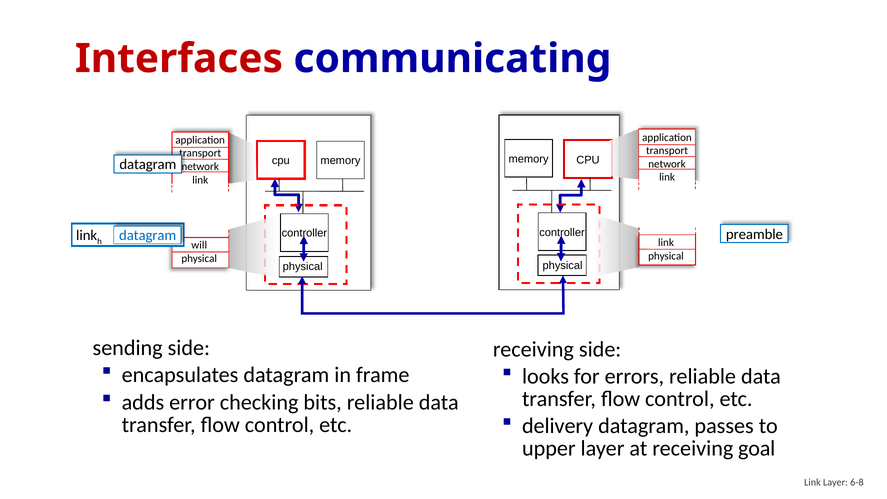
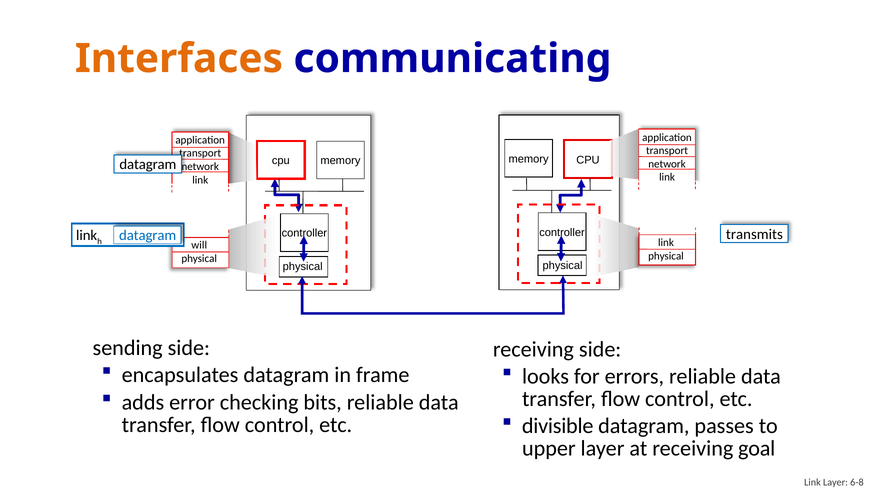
Interfaces colour: red -> orange (179, 59)
preamble: preamble -> transmits (754, 234)
delivery: delivery -> divisible (558, 426)
